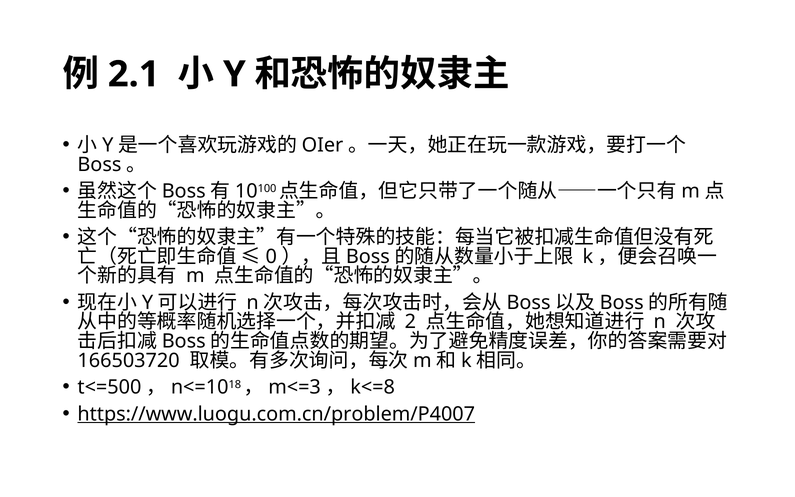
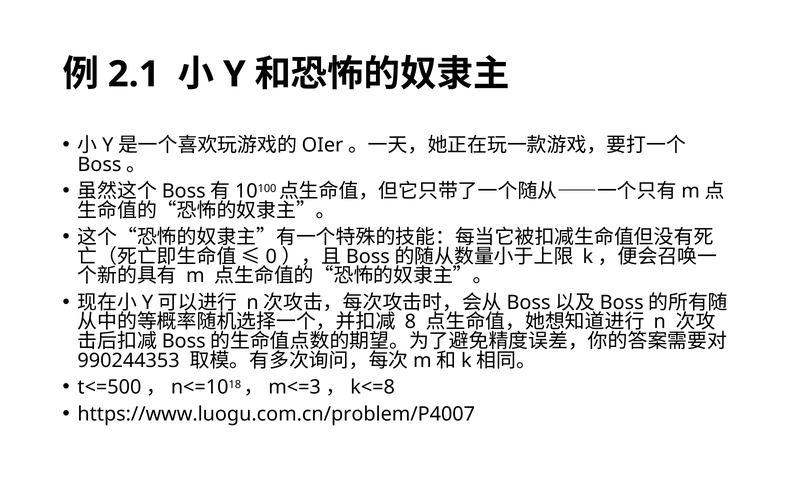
2: 2 -> 8 (410, 322)
166503720: 166503720 -> 990244353 (129, 361)
https://www.luogu.com.cn/problem/P4007 underline: present -> none (276, 414)
